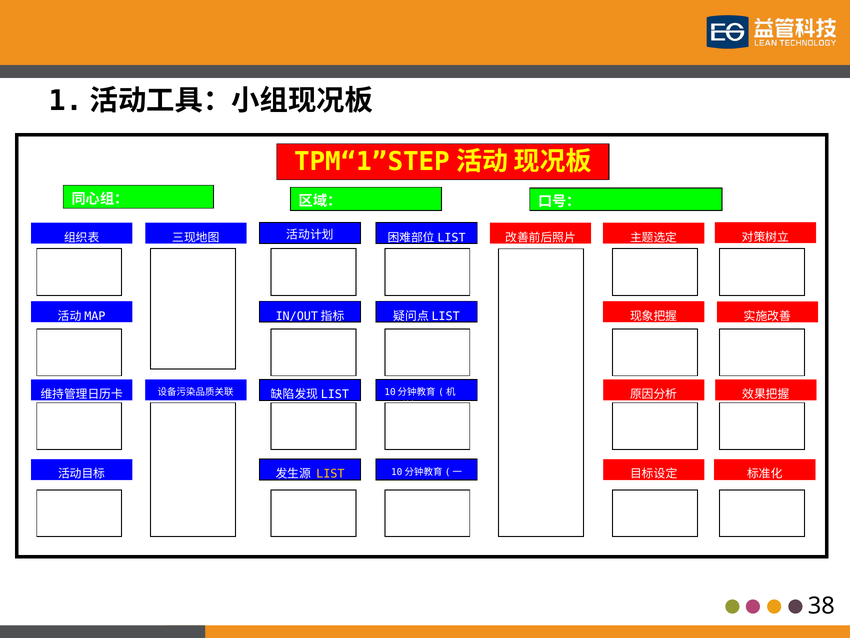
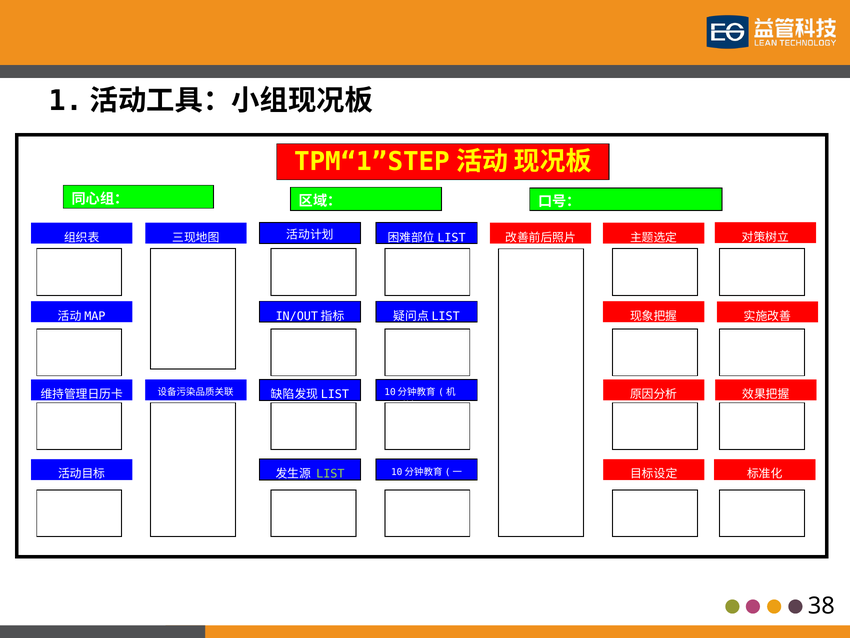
LIST colour: yellow -> light green (330, 474)
